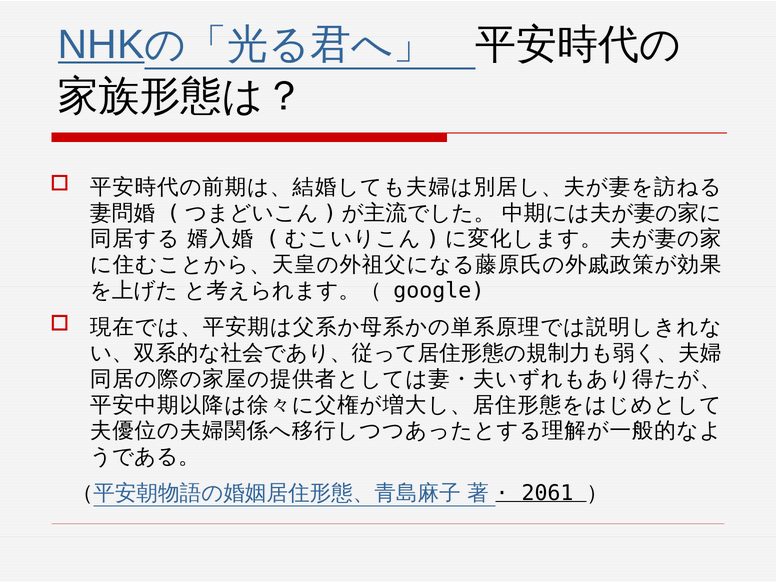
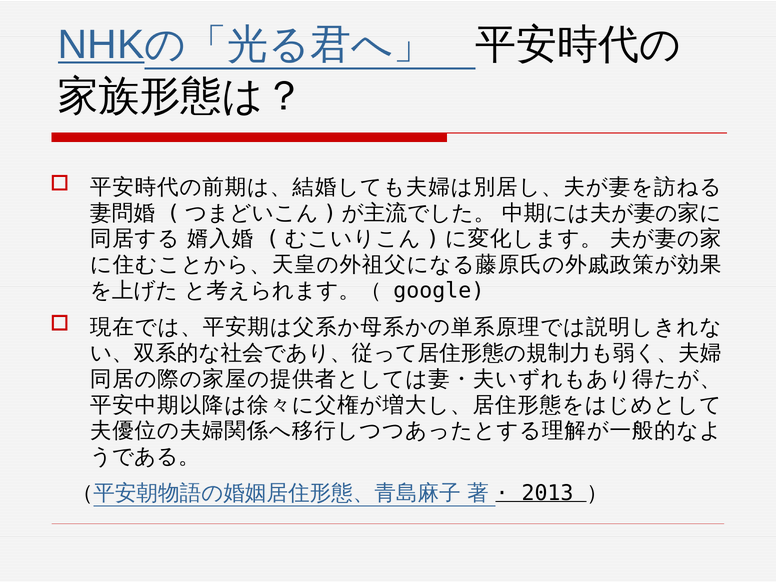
2061: 2061 -> 2013 (547, 493)
